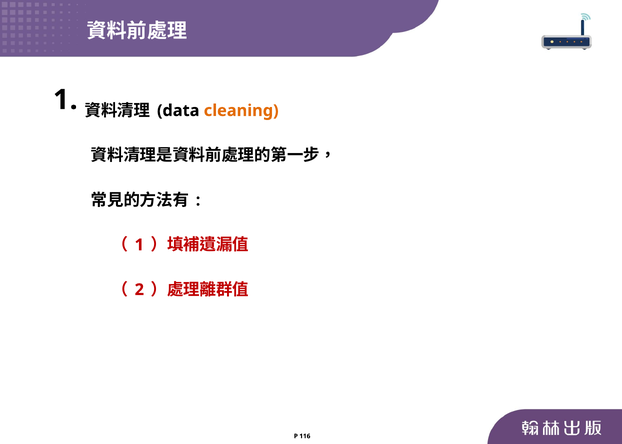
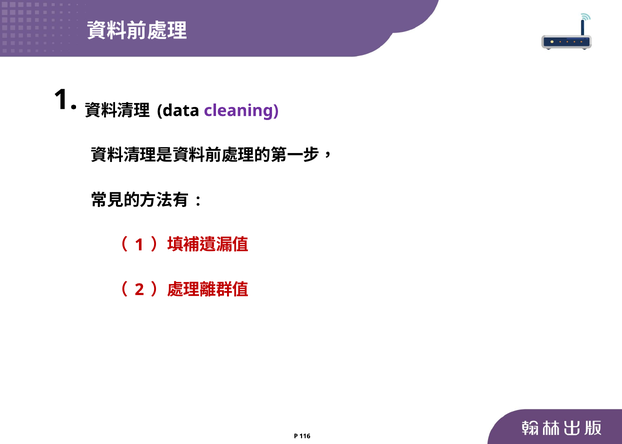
cleaning colour: orange -> purple (241, 111)
